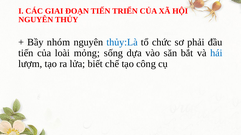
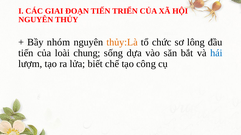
thủy:Là colour: blue -> orange (122, 42)
phải: phải -> lông (196, 42)
mỏng: mỏng -> chung (87, 53)
